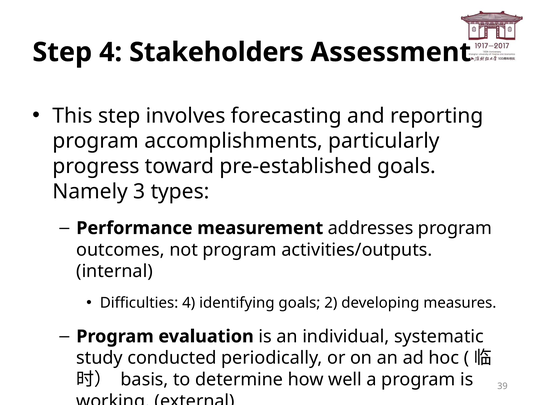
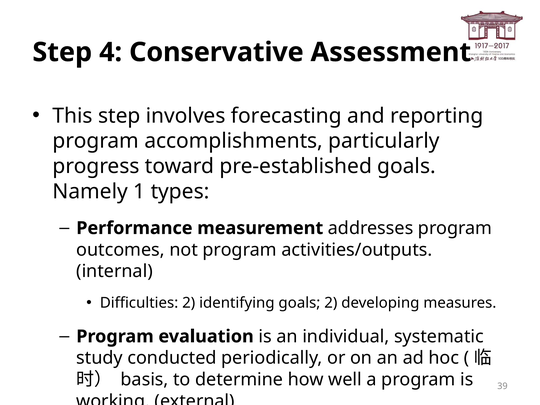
Stakeholders: Stakeholders -> Conservative (216, 52)
3: 3 -> 1 (139, 191)
Difficulties 4: 4 -> 2 (189, 303)
